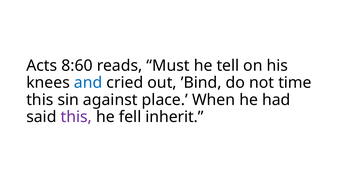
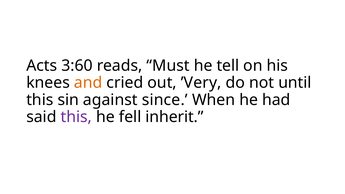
8:60: 8:60 -> 3:60 (77, 66)
and colour: blue -> orange (88, 83)
’Bind: ’Bind -> ’Very (201, 83)
time: time -> until (295, 83)
place: place -> since (165, 100)
